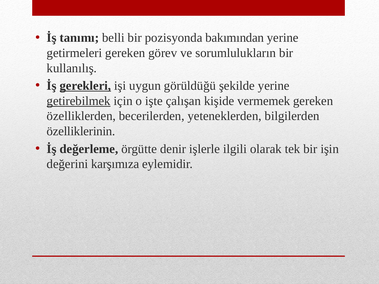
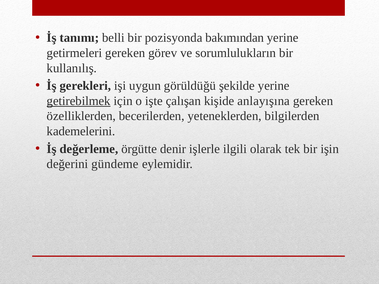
gerekleri underline: present -> none (85, 86)
vermemek: vermemek -> anlayışına (264, 101)
özelliklerinin: özelliklerinin -> kademelerini (81, 131)
karşımıza: karşımıza -> gündeme (115, 164)
